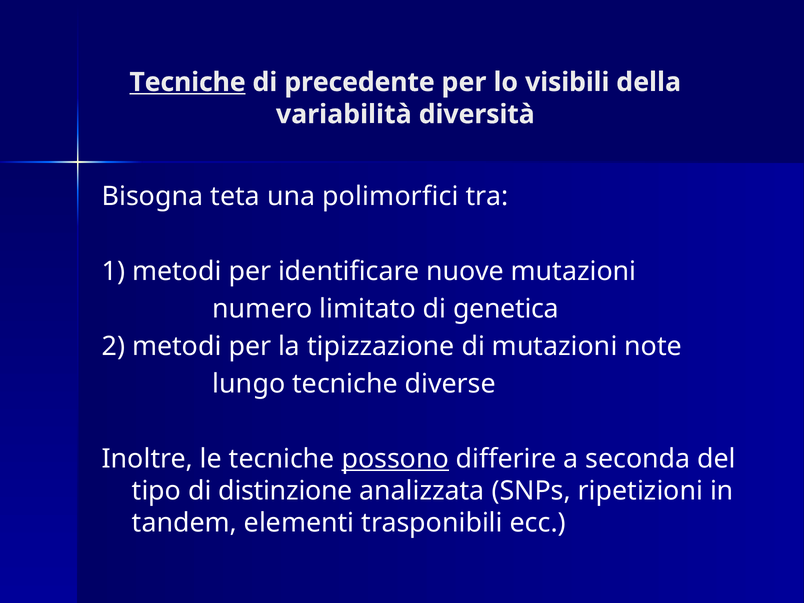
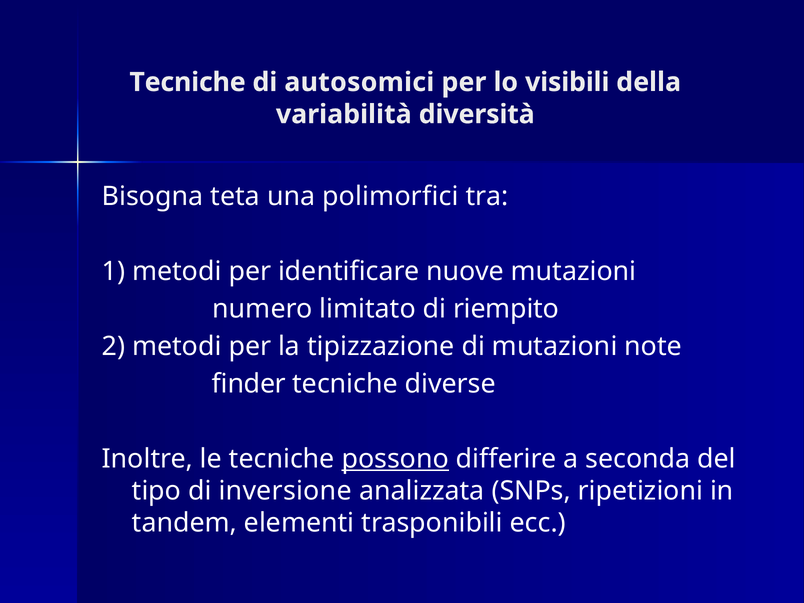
Tecniche underline: present -> none (188, 82)
precedente: precedente -> autosomici (359, 82)
genetica: genetica -> riempito (506, 309)
lungo: lungo -> finder (249, 384)
distinzione: distinzione -> inversione (285, 491)
